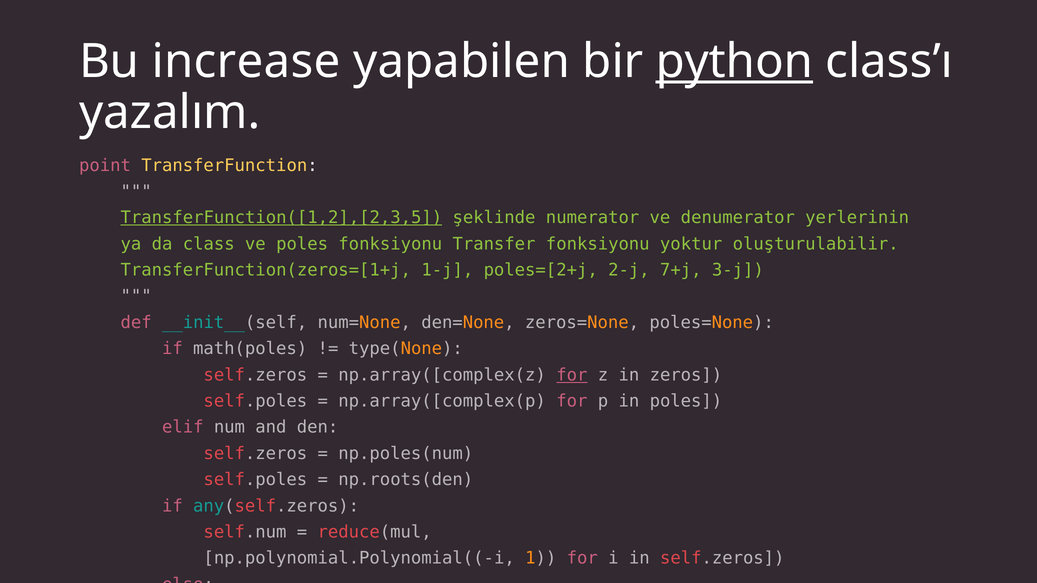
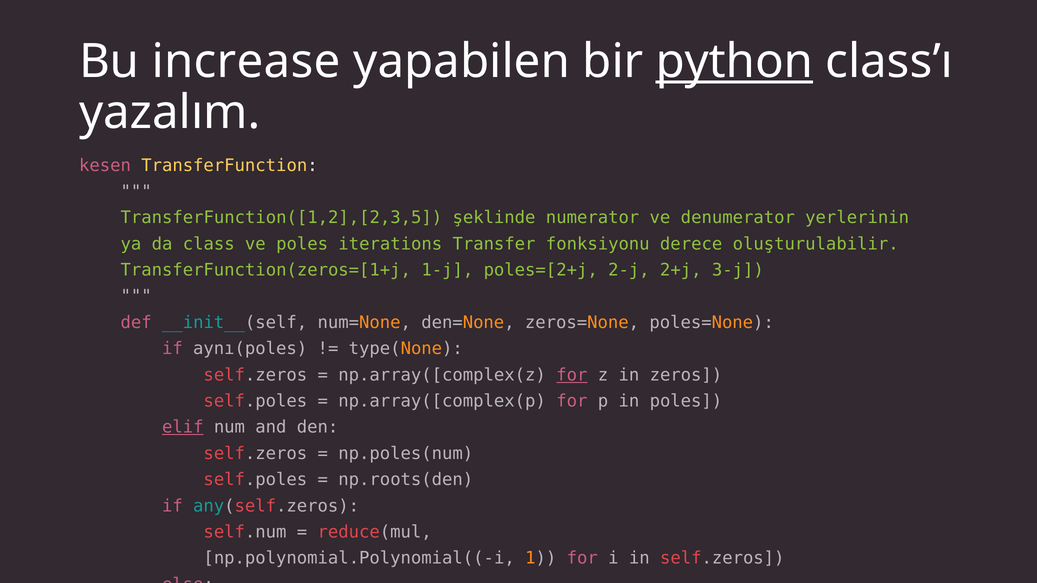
point: point -> kesen (105, 165)
TransferFunction([1,2],[2,3,5 underline: present -> none (281, 218)
poles fonksiyonu: fonksiyonu -> iterations (390, 244)
yoktur: yoktur -> derece (691, 244)
7+j: 7+j -> 2+j (681, 270)
math(poles: math(poles -> aynı(poles (250, 349)
elif underline: none -> present (183, 428)
